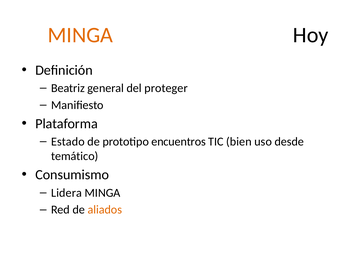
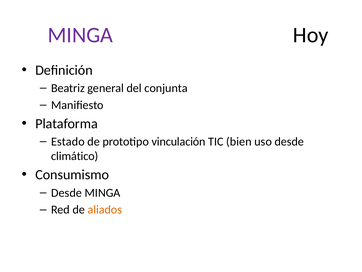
MINGA colour: orange -> purple (80, 35)
proteger: proteger -> conjunta (166, 88)
encuentros: encuentros -> vinculación (179, 141)
temático: temático -> climático (75, 156)
Lidera: Lidera -> Desde (67, 192)
